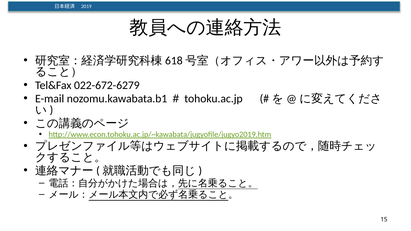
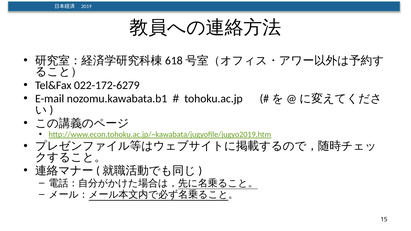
022-672-6279: 022-672-6279 -> 022-172-6279 (107, 85)
